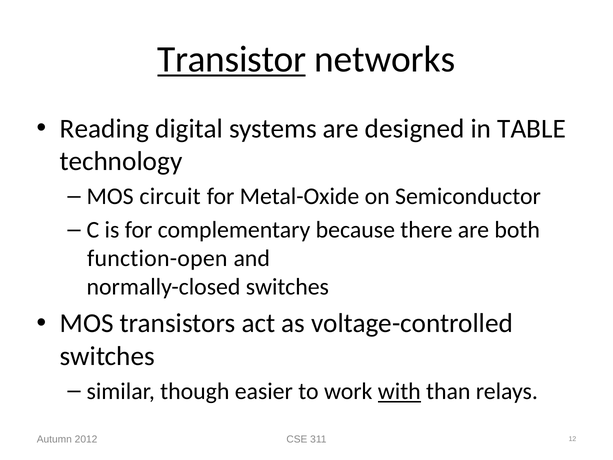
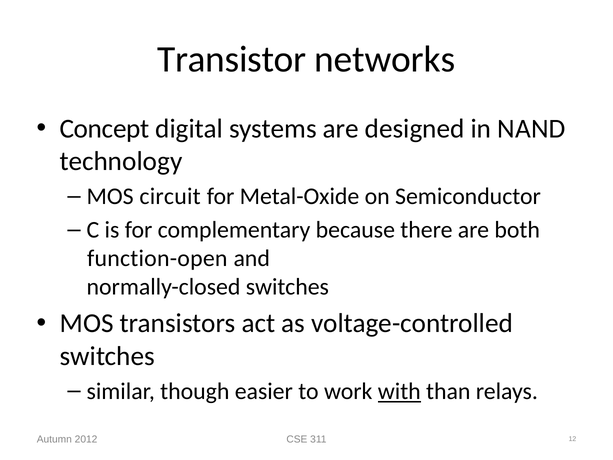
Transistor underline: present -> none (232, 59)
Reading: Reading -> Concept (105, 129)
TABLE: TABLE -> NAND (532, 129)
